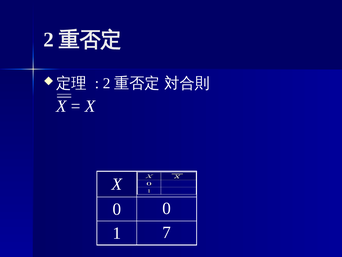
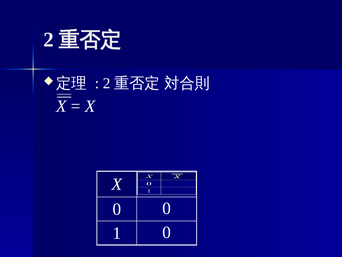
1 7: 7 -> 0 (167, 232)
